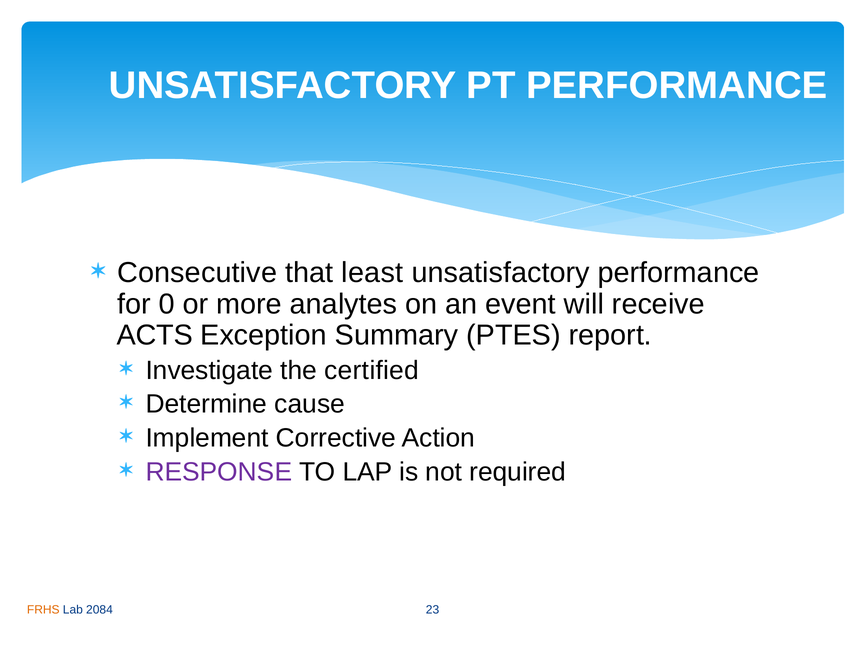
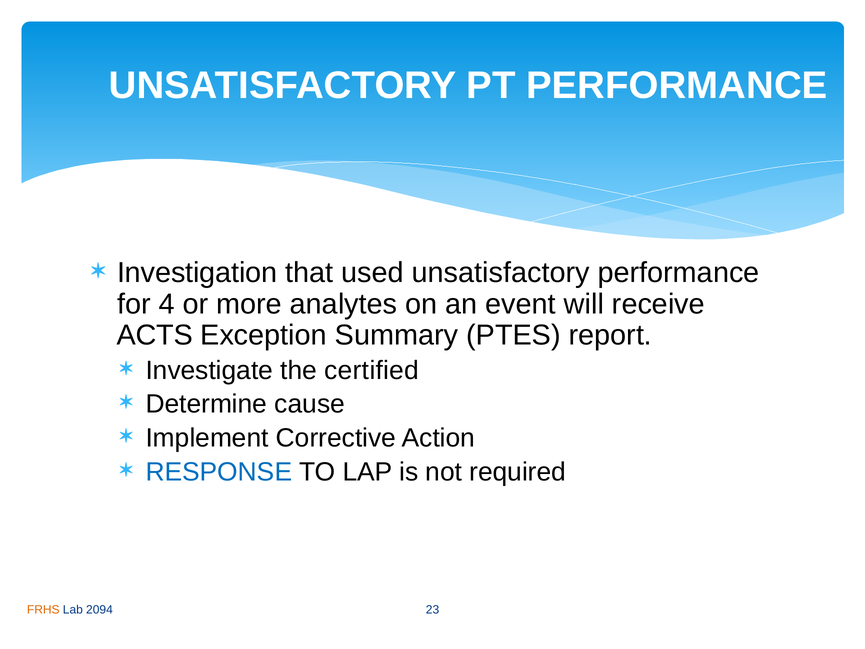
Consecutive: Consecutive -> Investigation (197, 273)
least: least -> used (373, 273)
0: 0 -> 4 (167, 304)
RESPONSE colour: purple -> blue (219, 472)
2084: 2084 -> 2094 (99, 609)
